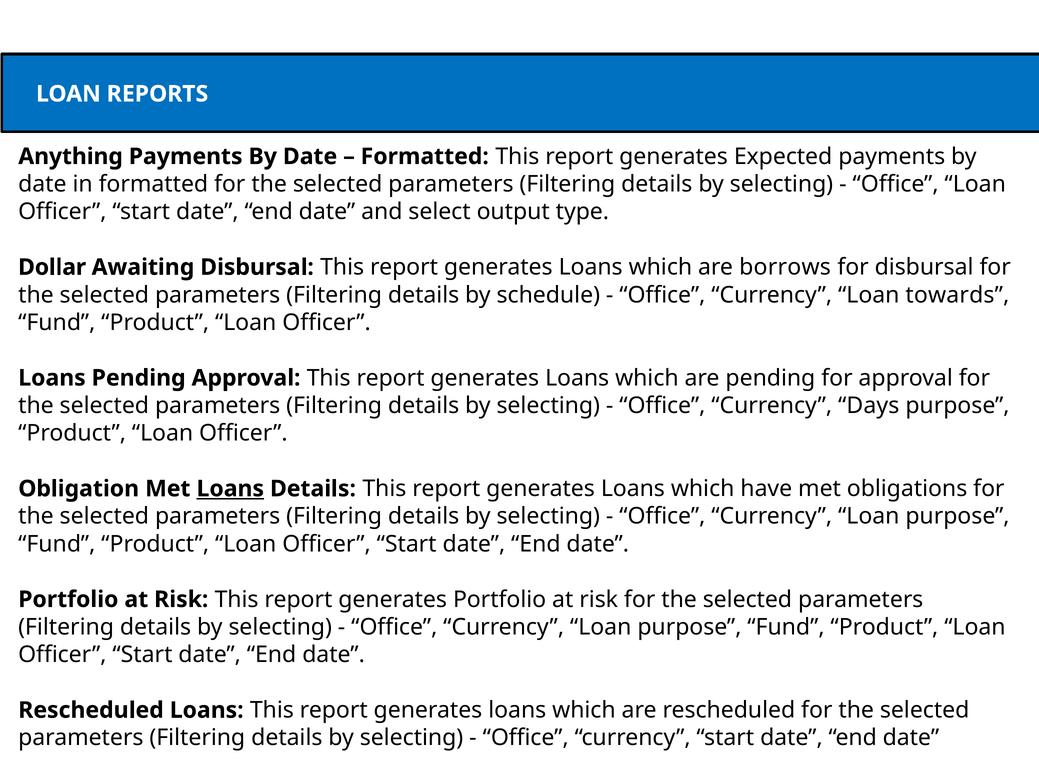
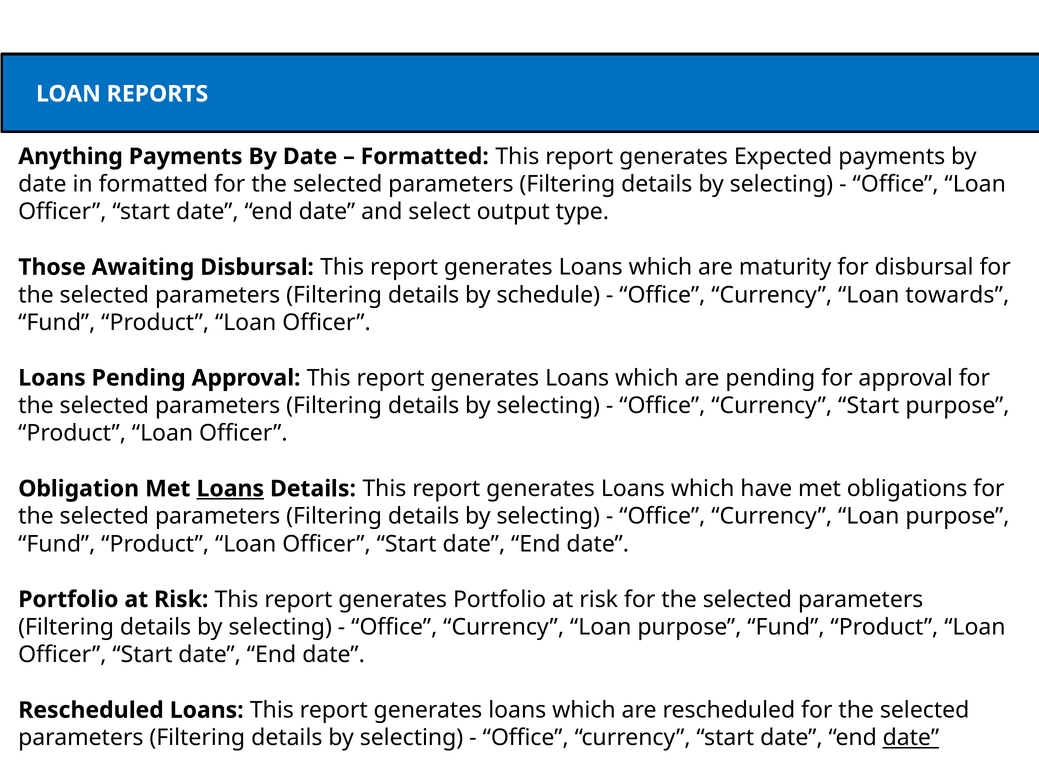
Dollar: Dollar -> Those (52, 267)
borrows: borrows -> maturity (785, 267)
Days: Days -> Start (869, 406)
date underline: none -> present (911, 738)
